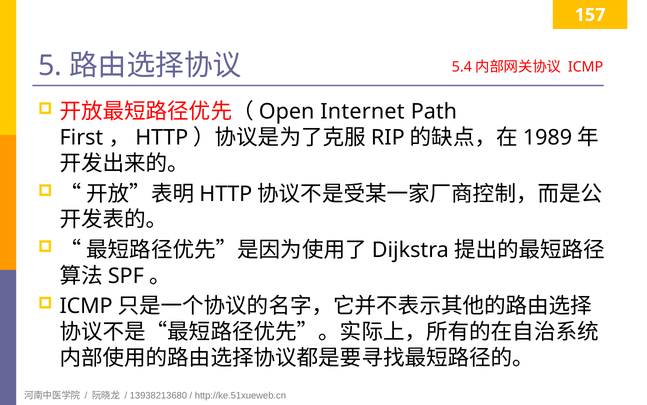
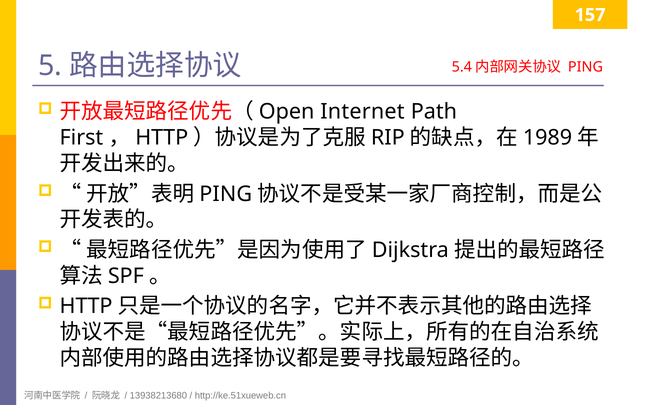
ICMP: ICMP -> PING (585, 67)
HTTP: HTTP -> PING (226, 194)
ICMP: ICMP -> HTTP (86, 306)
